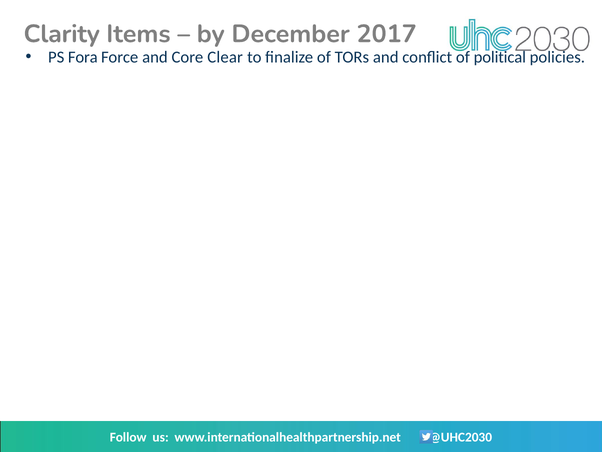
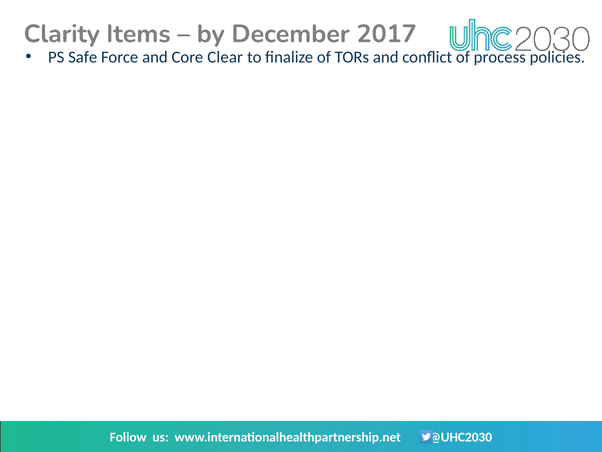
Fora: Fora -> Safe (83, 57)
political: political -> process (500, 57)
